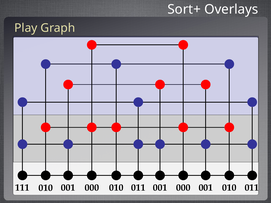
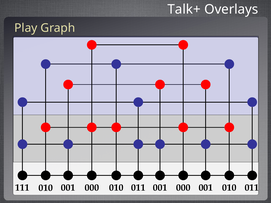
Sort+: Sort+ -> Talk+ (184, 9)
